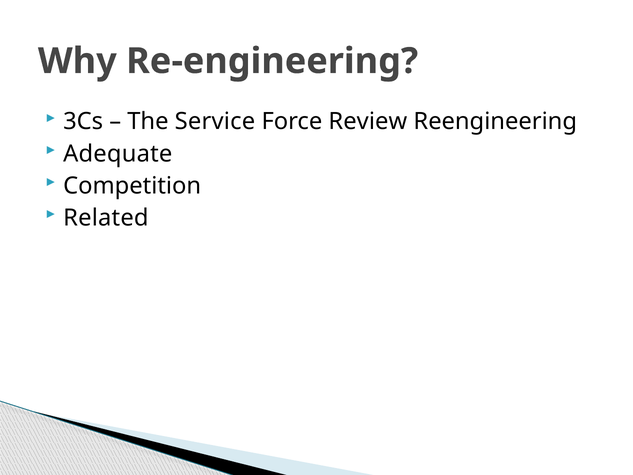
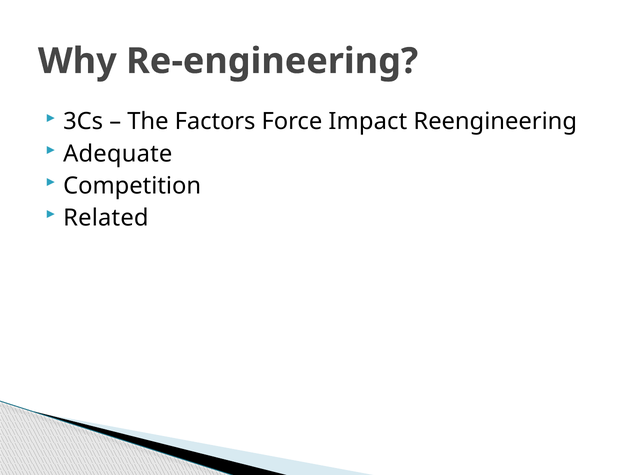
Service: Service -> Factors (215, 122)
Review: Review -> Impact (368, 122)
